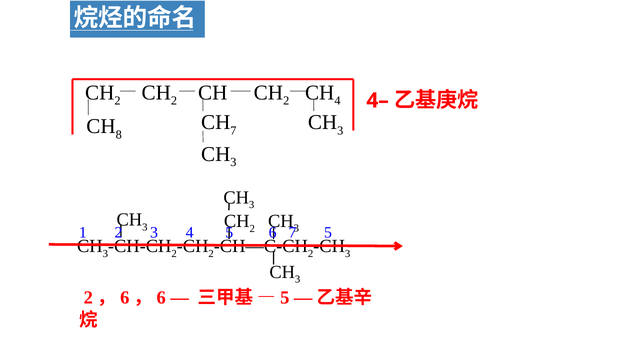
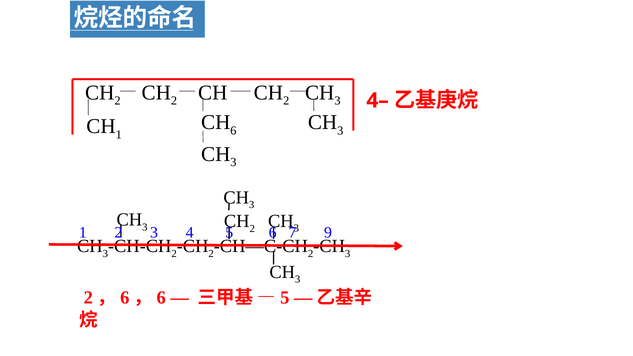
CH 2 CH 4: 4 -> 3 (338, 101)
CH 7: 7 -> 6 (233, 131)
CH 8: 8 -> 1 (119, 135)
5: 5 -> 9 (328, 233)
